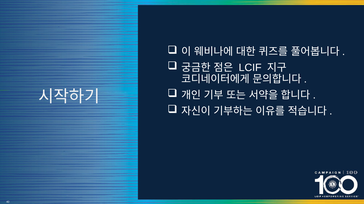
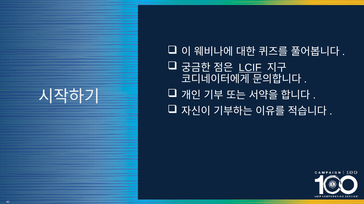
LCIF underline: none -> present (250, 68)
